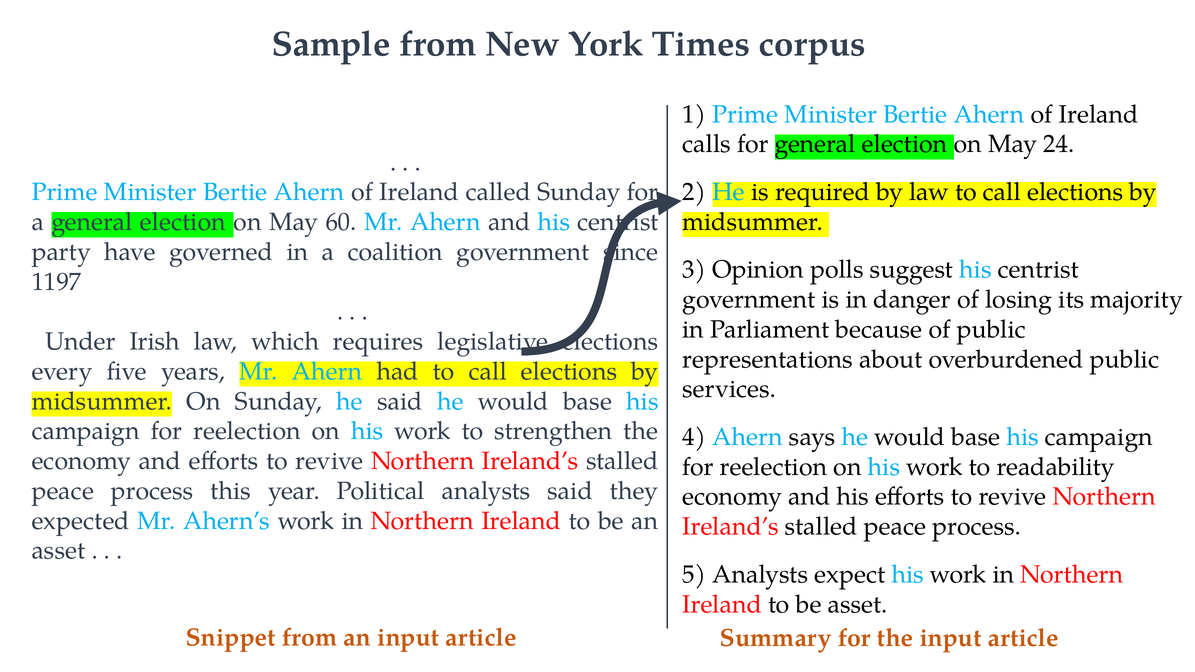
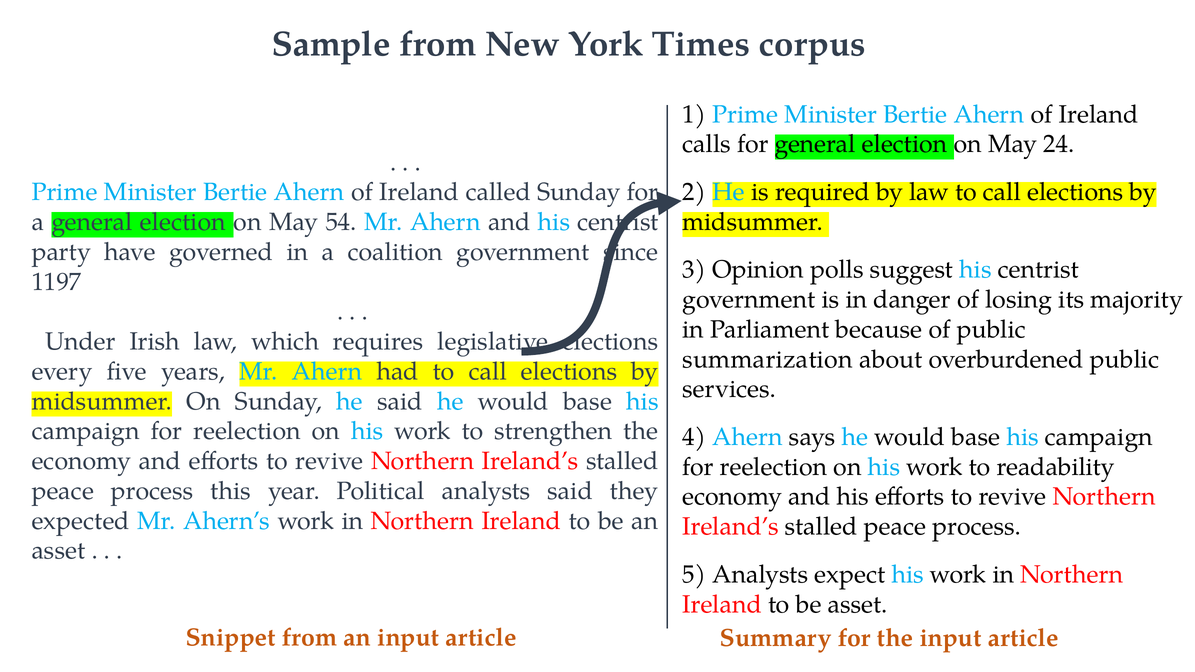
60: 60 -> 54 (341, 222)
representations: representations -> summarization (768, 359)
